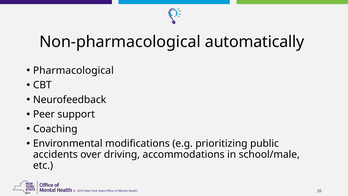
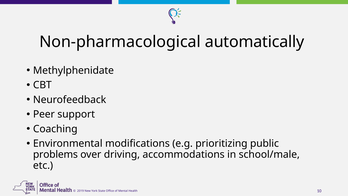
Pharmacological: Pharmacological -> Methylphenidate (73, 70)
accidents: accidents -> problems (55, 154)
